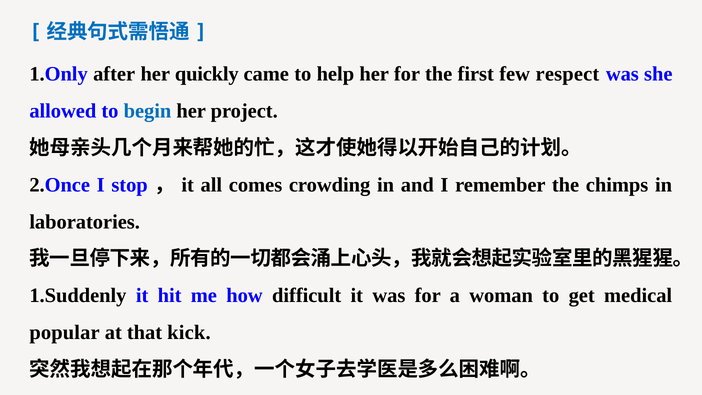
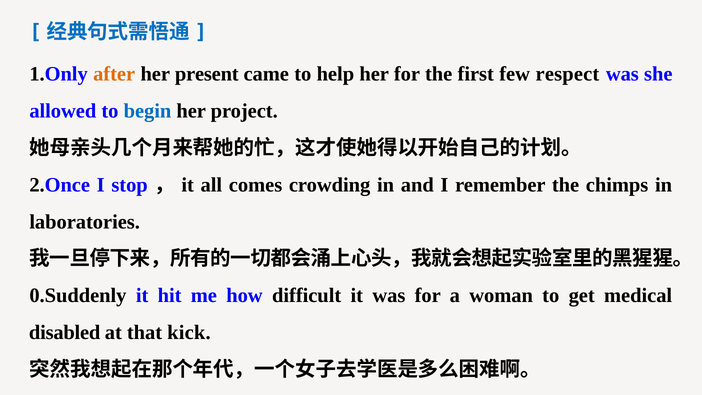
after colour: black -> orange (114, 74)
quickly: quickly -> present (207, 74)
1.Suddenly: 1.Suddenly -> 0.Suddenly (78, 296)
popular: popular -> disabled (65, 332)
